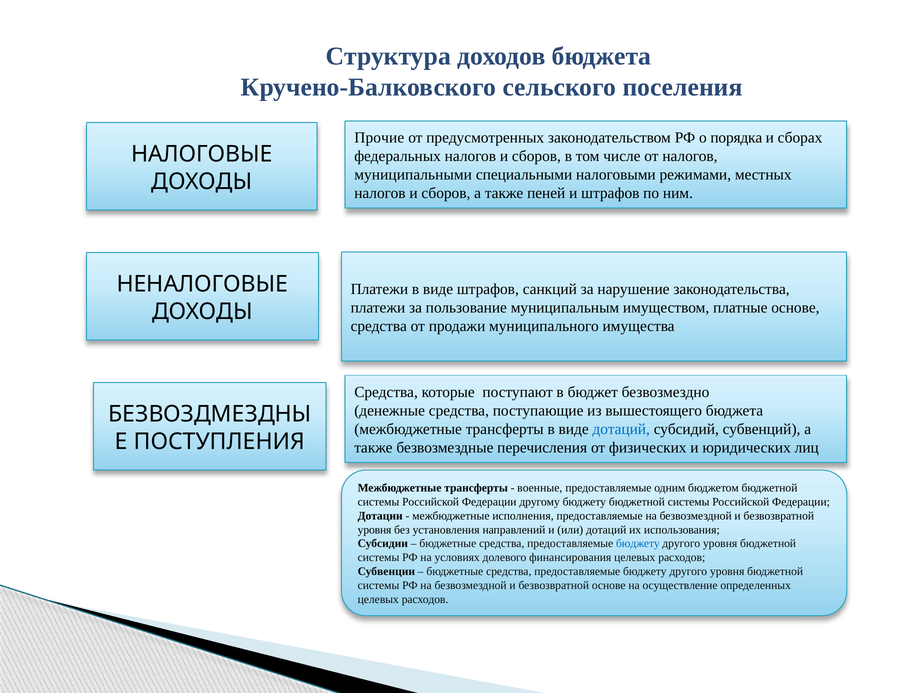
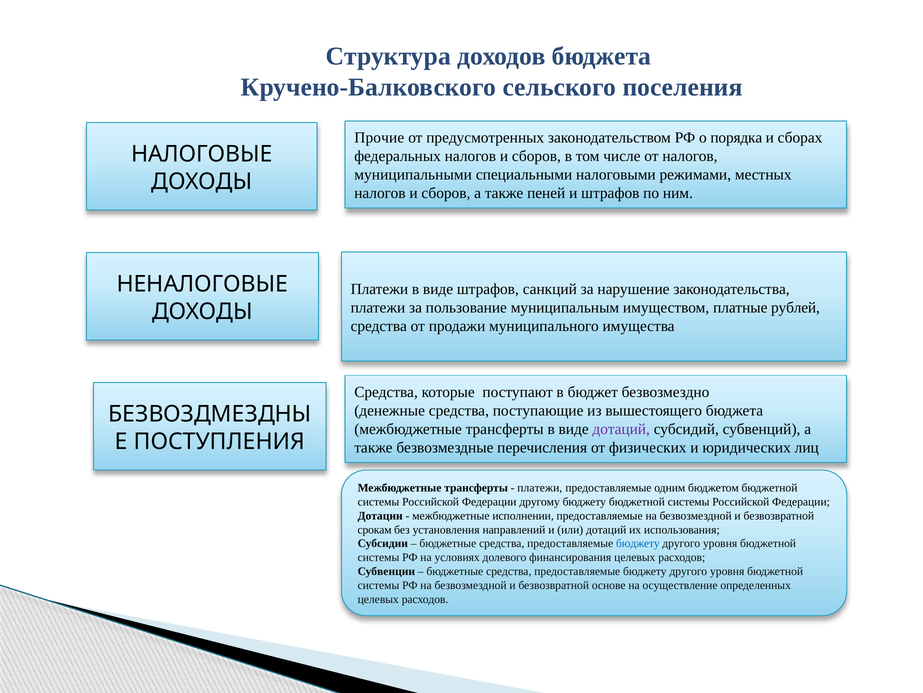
платные основе: основе -> рублей (795, 307)
дотаций colour: blue -> purple (621, 429)
военные: военные -> платежи (540, 488)
исполнения: исполнения -> исполнении (523, 515)
уровня: уровня -> срокам (375, 529)
